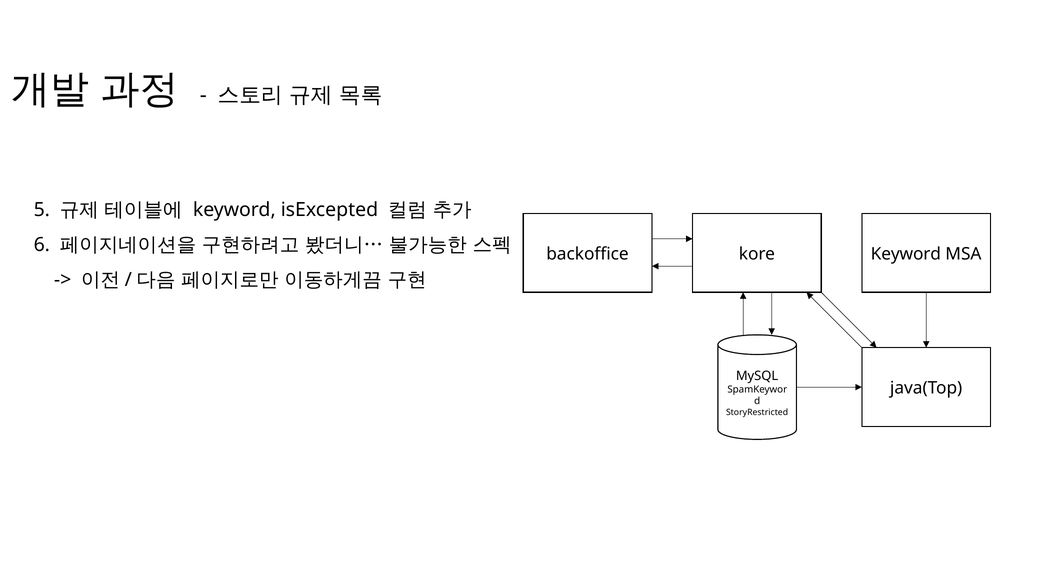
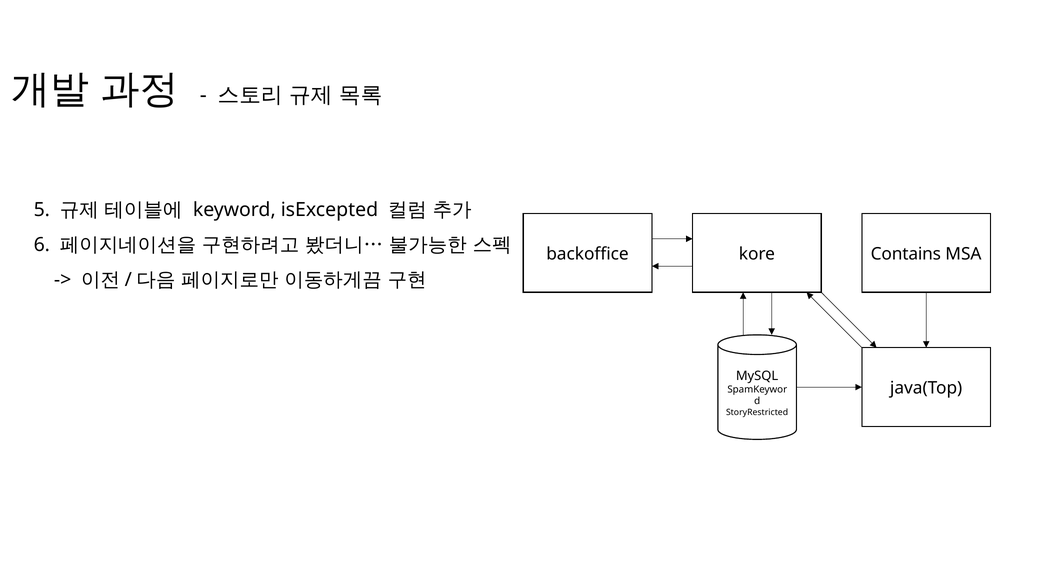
Keyword: Keyword -> Contains (906, 254)
